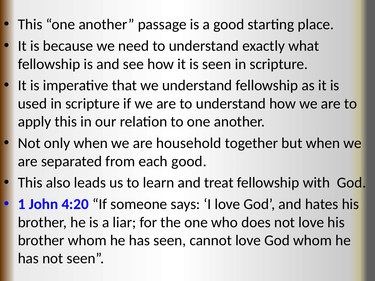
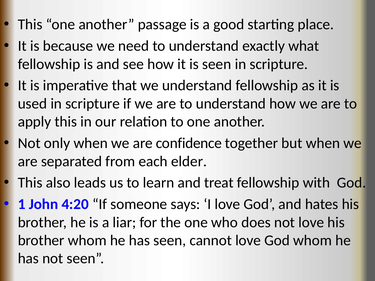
household: household -> confidence (189, 143)
each good: good -> elder (189, 161)
